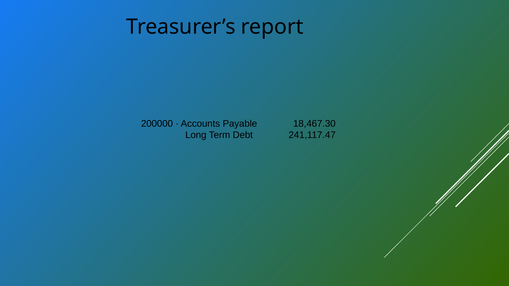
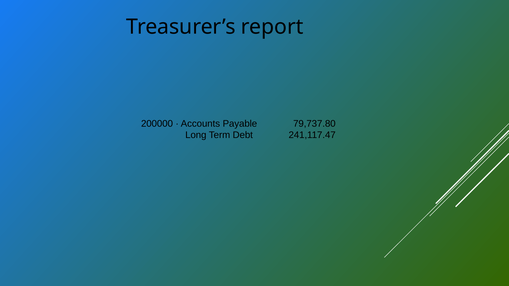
18,467.30: 18,467.30 -> 79,737.80 (314, 124)
